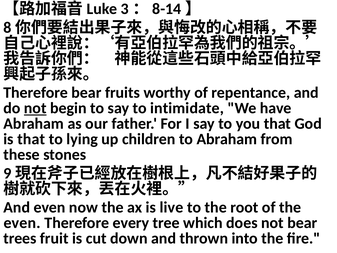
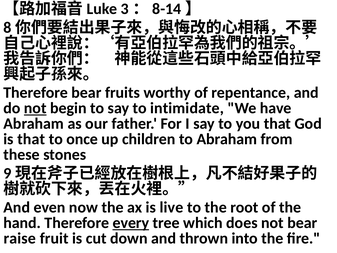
lying: lying -> once (82, 139)
even: even -> hand (22, 223)
every underline: none -> present (131, 223)
trees: trees -> raise (20, 238)
